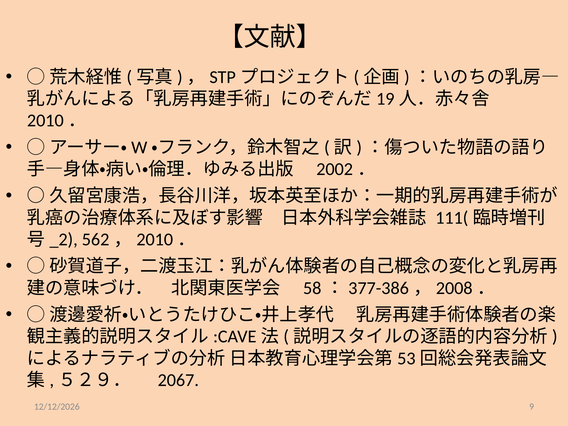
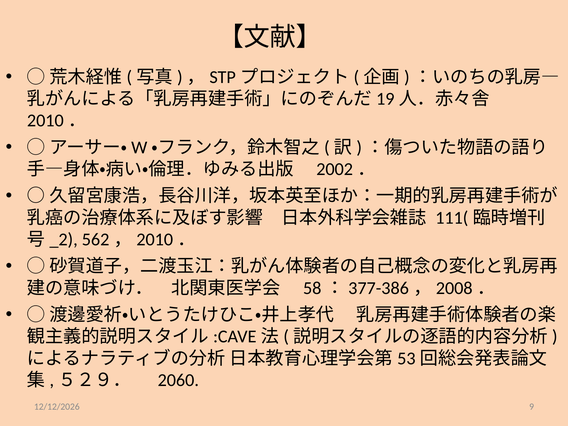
2067: 2067 -> 2060 (178, 380)
